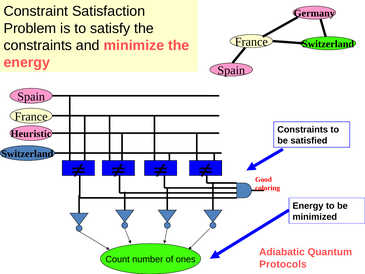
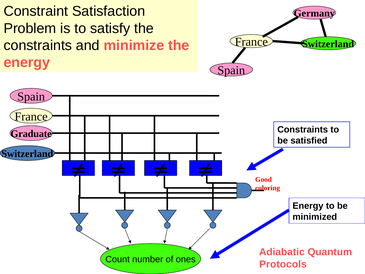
Heuristic: Heuristic -> Graduate (31, 134)
